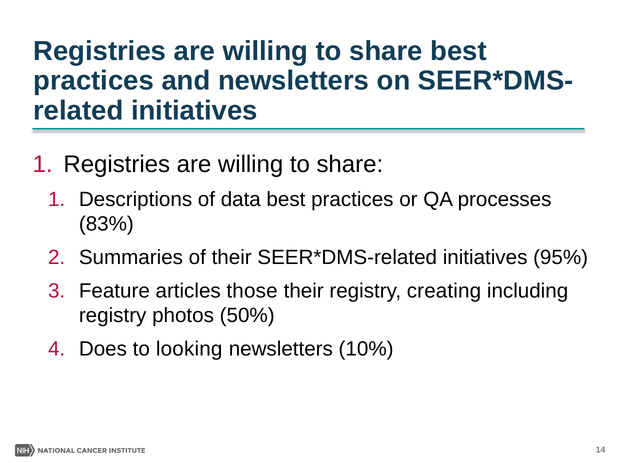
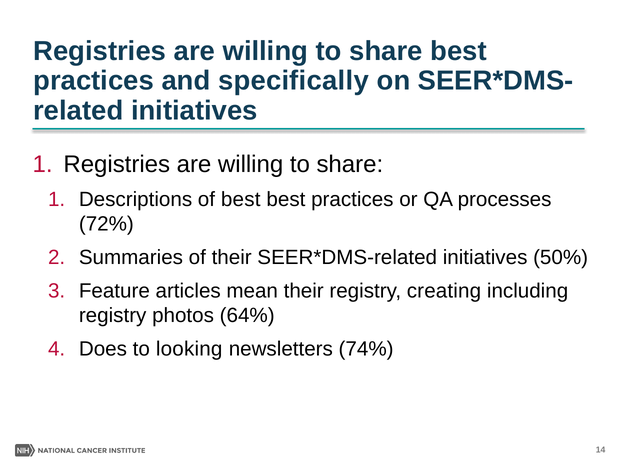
and newsletters: newsletters -> specifically (293, 81)
of data: data -> best (241, 200)
83%: 83% -> 72% (106, 224)
95%: 95% -> 50% (561, 258)
those: those -> mean (252, 291)
50%: 50% -> 64% (247, 316)
10%: 10% -> 74% (366, 349)
